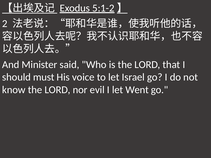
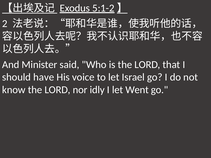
must: must -> have (44, 77)
evil: evil -> idly (97, 90)
